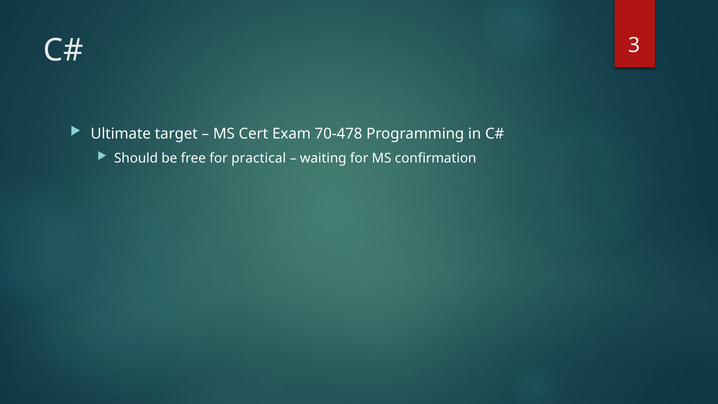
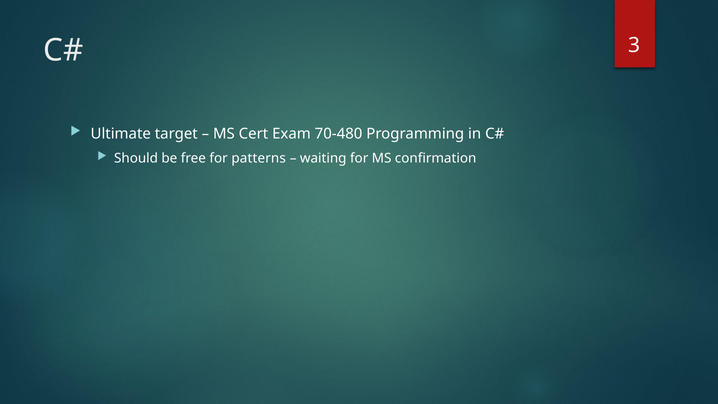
70-478: 70-478 -> 70-480 (339, 134)
practical: practical -> patterns (259, 158)
